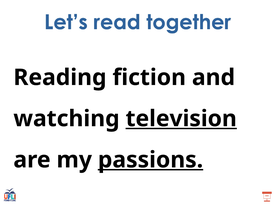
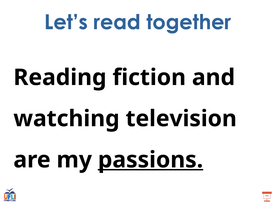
television underline: present -> none (181, 119)
